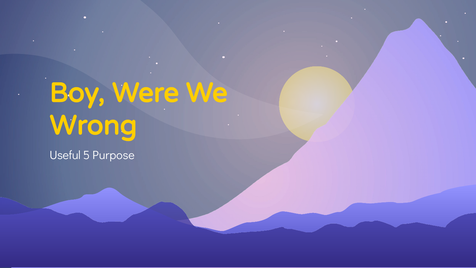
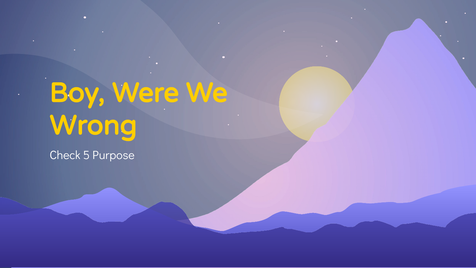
Useful: Useful -> Check (65, 155)
